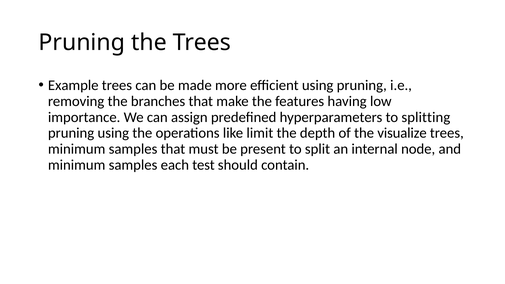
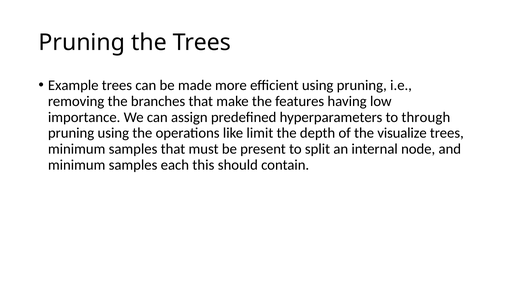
splitting: splitting -> through (426, 117)
test: test -> this (203, 165)
